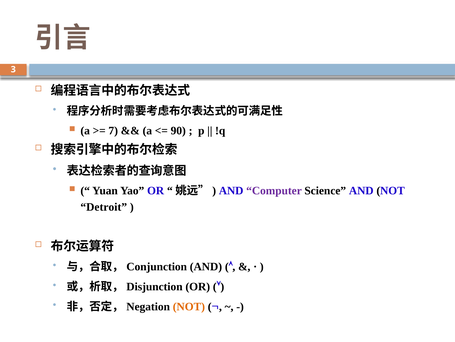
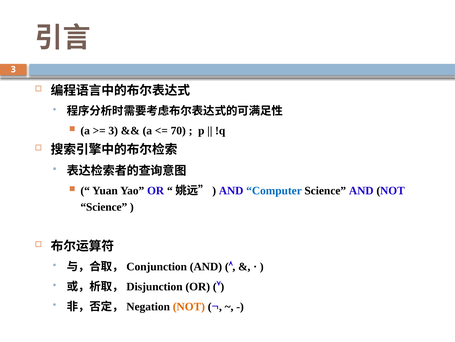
7: 7 -> 3 (113, 130)
90: 90 -> 70 (178, 130)
Computer colour: purple -> blue (274, 190)
Detroit: Detroit -> Science (104, 207)
